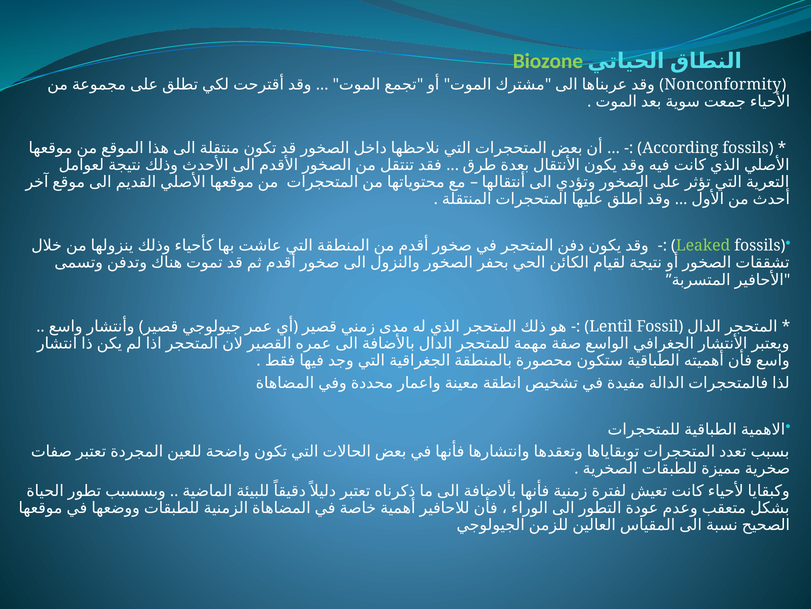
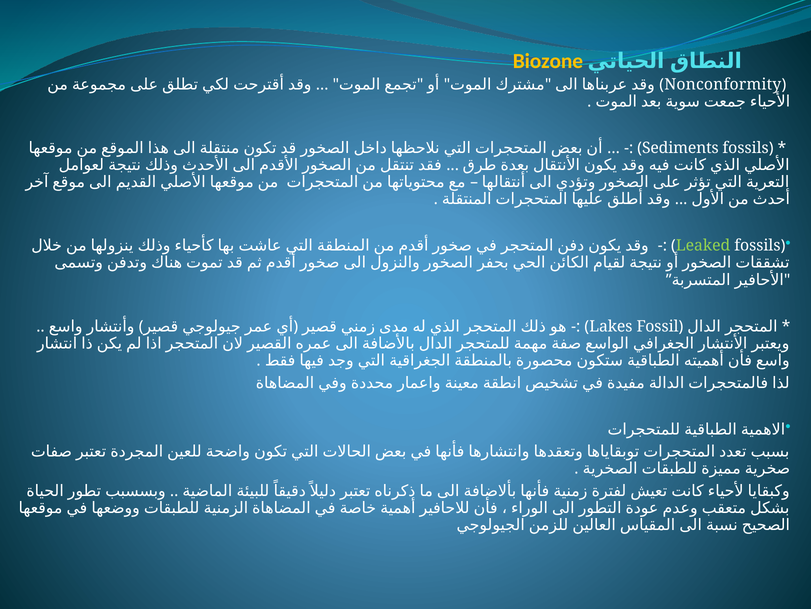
Biozone colour: light green -> yellow (548, 61)
According: According -> Sediments (680, 148)
Lentil: Lentil -> Lakes (611, 326)
